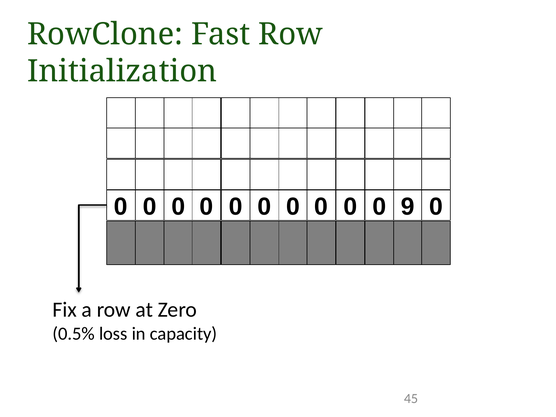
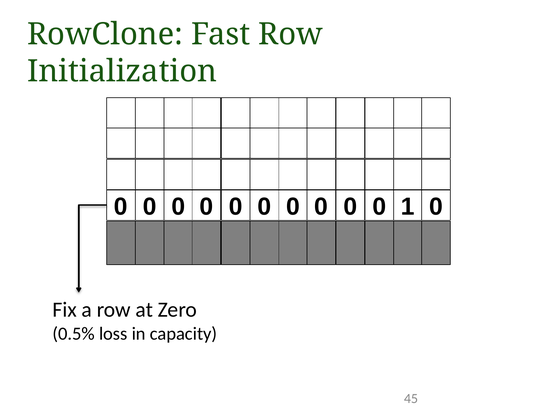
9: 9 -> 1 (408, 207)
